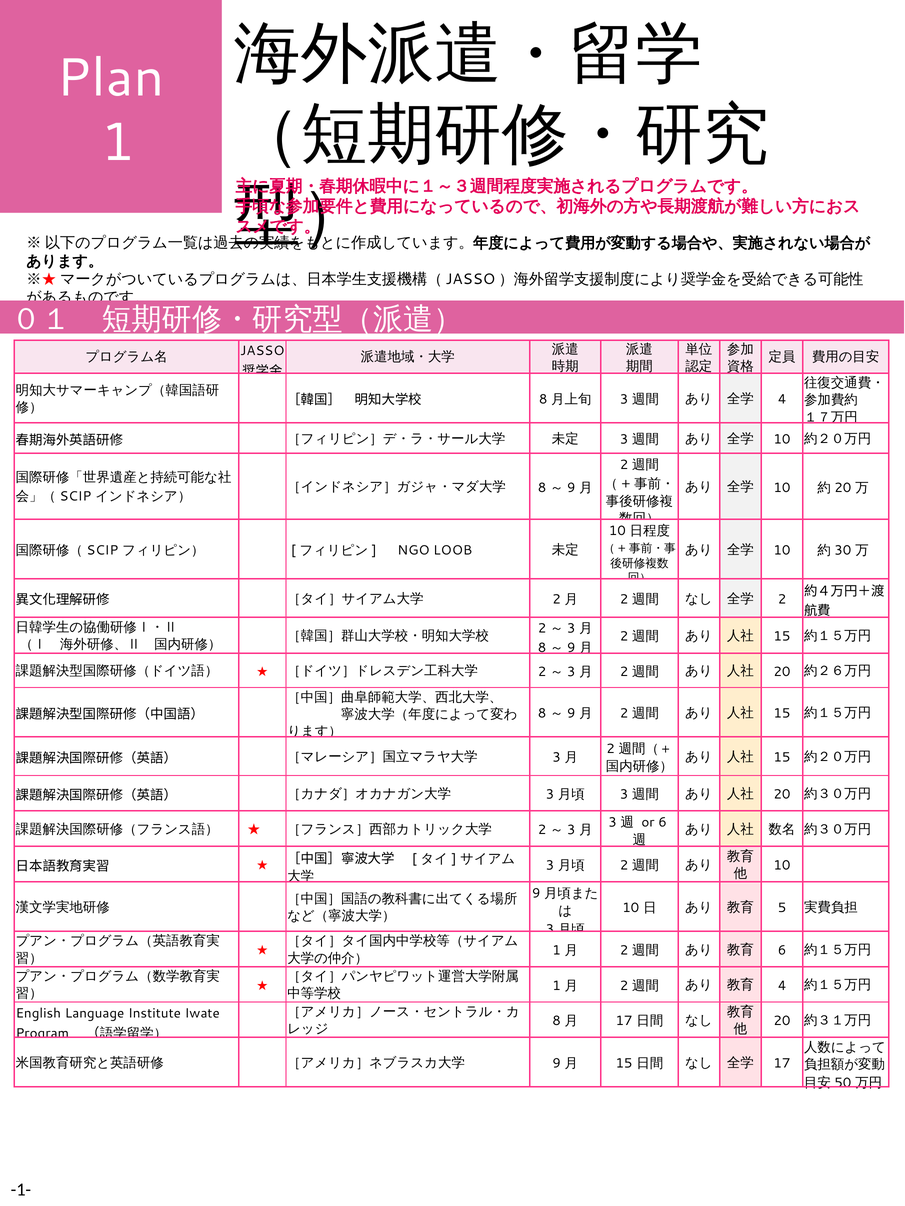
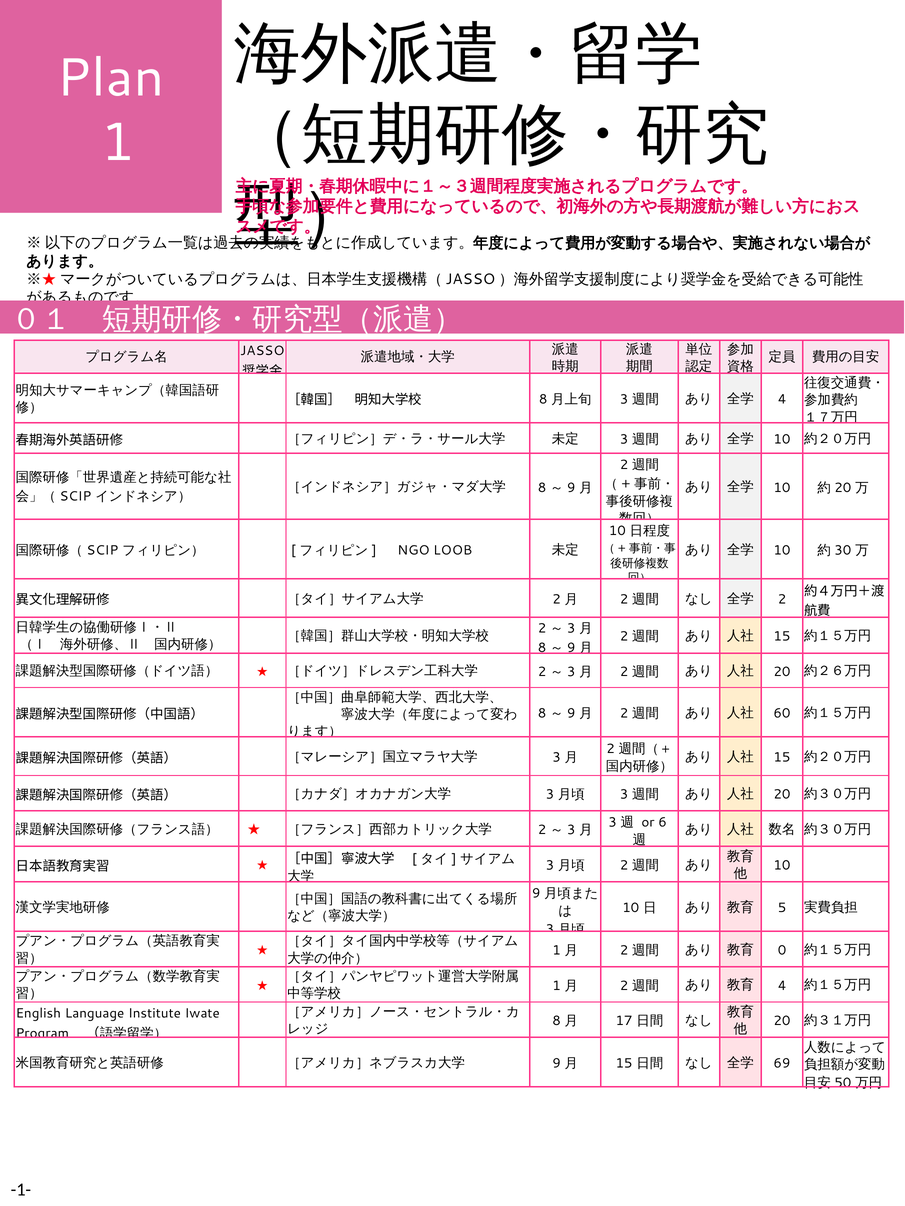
15: 15 -> 60 (782, 714)
6: 6 -> 0 (782, 951)
17: 17 -> 69 (782, 1064)
